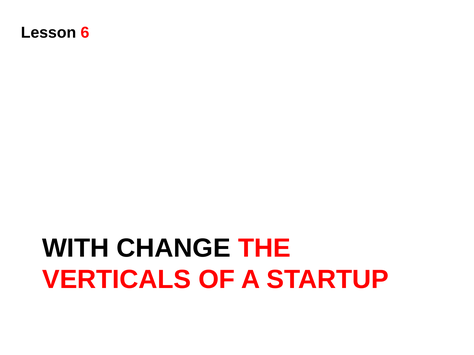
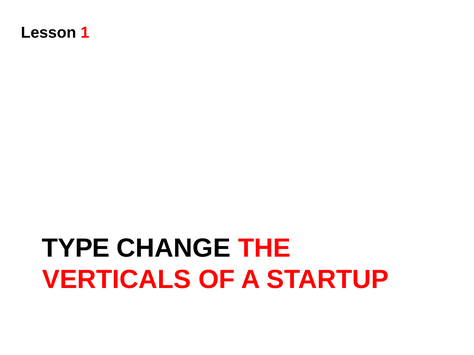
6: 6 -> 1 (85, 33)
WITH: WITH -> TYPE (76, 248)
